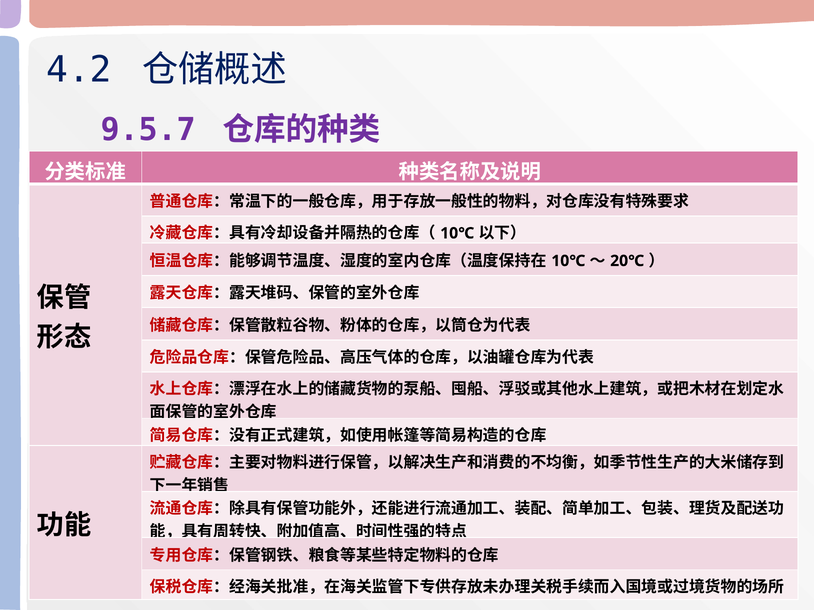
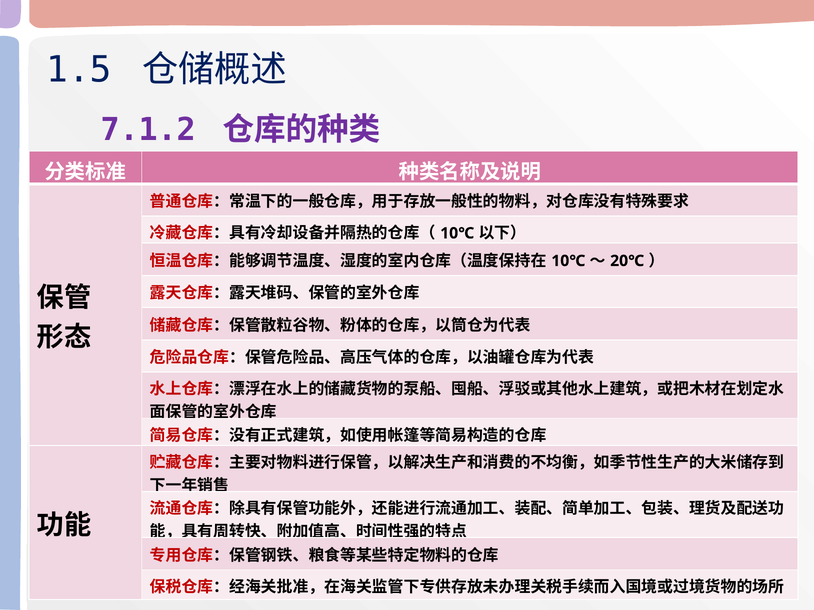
4.2: 4.2 -> 1.5 (79, 70)
9.5.7: 9.5.7 -> 7.1.2 (148, 130)
